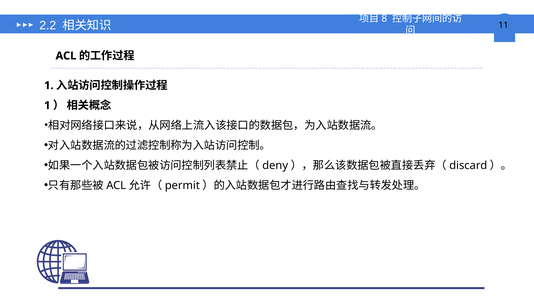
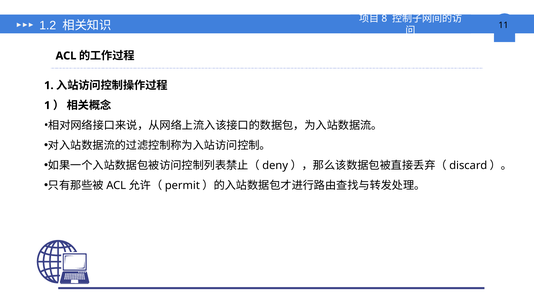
2.2: 2.2 -> 1.2 (48, 25)
